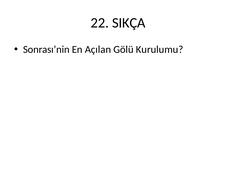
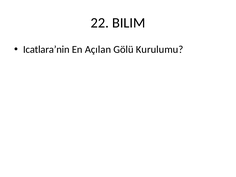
SIKÇA: SIKÇA -> BILIM (129, 23)
Sonrası’nin: Sonrası’nin -> Icatlara’nin (46, 50)
